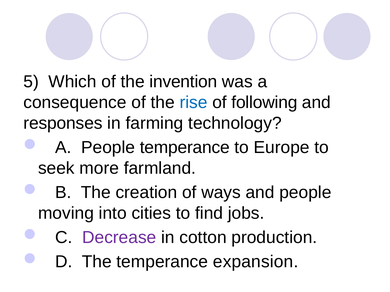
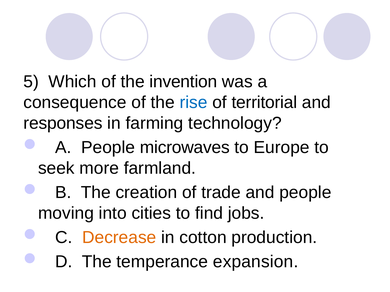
following: following -> territorial (264, 103)
People temperance: temperance -> microwaves (185, 148)
ways: ways -> trade (221, 193)
Decrease colour: purple -> orange (119, 238)
